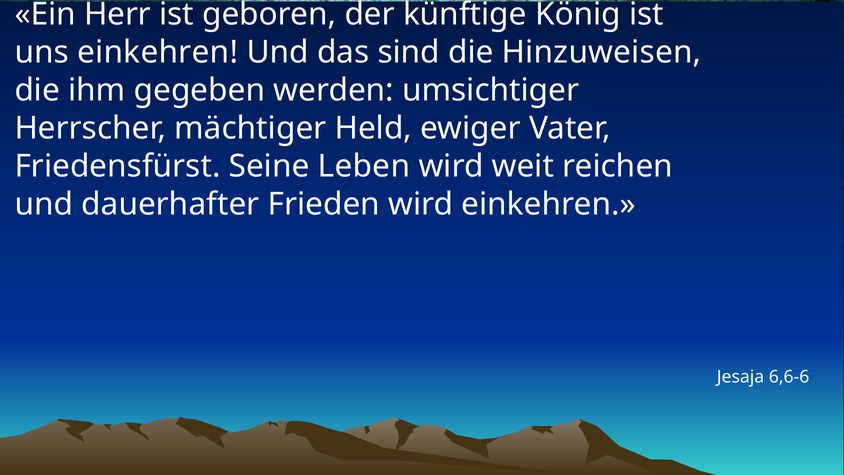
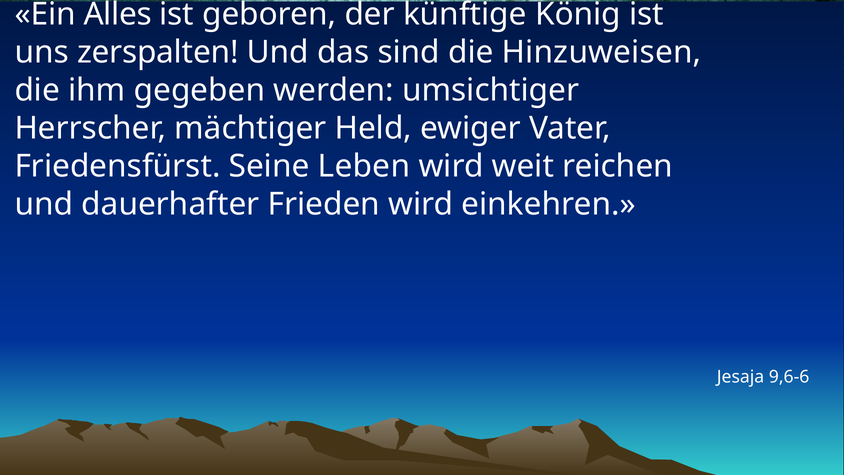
Herr: Herr -> Alles (118, 14)
uns einkehren: einkehren -> zerspalten (158, 52)
6,6-6: 6,6-6 -> 9,6-6 (789, 377)
